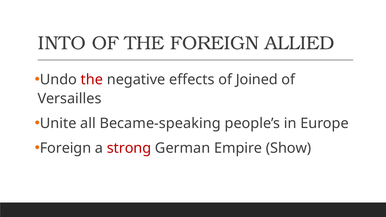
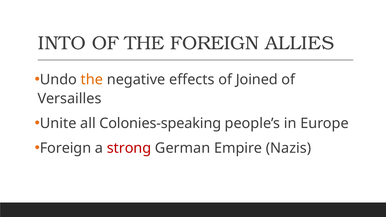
ALLIED: ALLIED -> ALLIES (299, 43)
the colour: red -> orange (92, 80)
Became-speaking: Became-speaking -> Colonies-speaking (160, 123)
Show: Show -> Nazis (289, 148)
